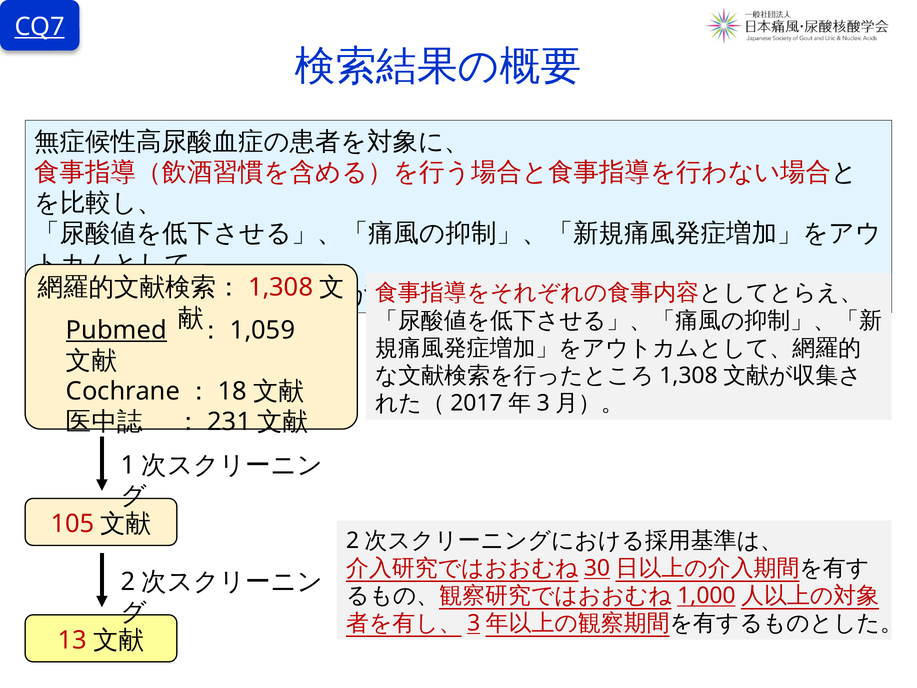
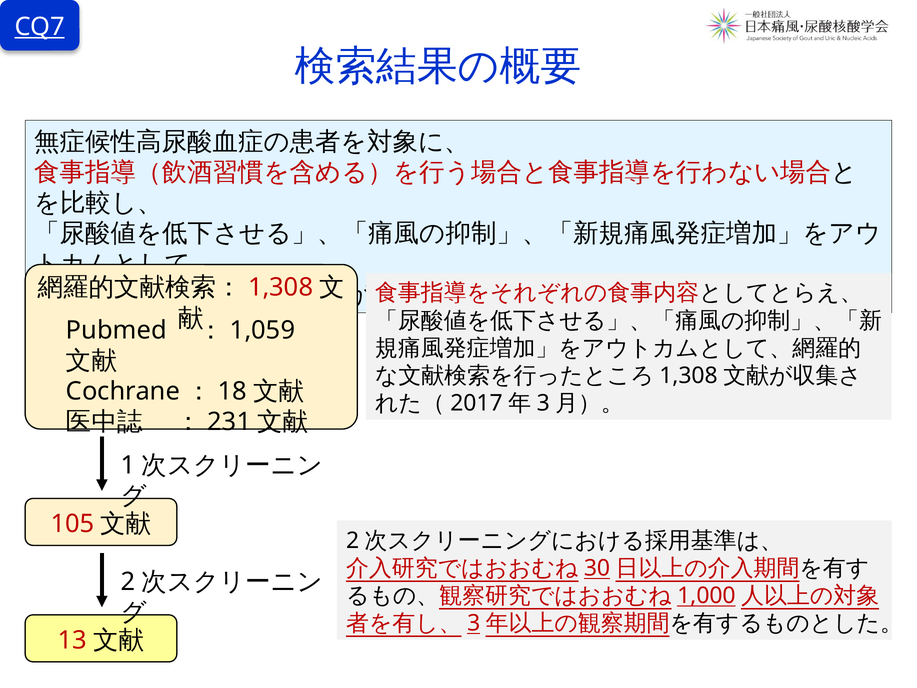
Pubmed underline: present -> none (116, 330)
